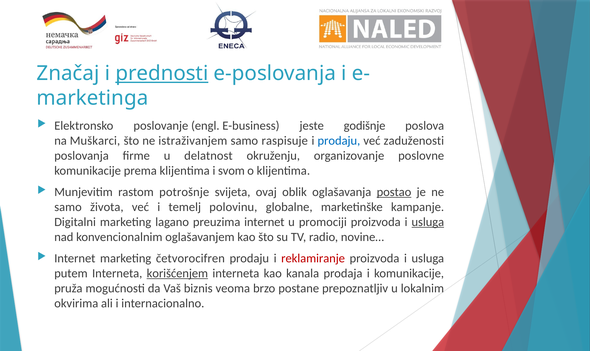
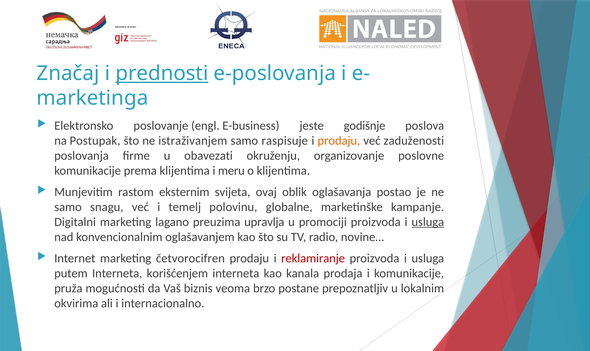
Muškarci: Muškarci -> Postupak (95, 140)
prodaju colour: blue -> orange (339, 140)
delatnost: delatnost -> obavezati (209, 155)
svom: svom -> meru (231, 170)
potrošnje: potrošnje -> eksternim (184, 192)
postao underline: present -> none (394, 192)
života: života -> snagu (107, 207)
preuzima internet: internet -> upravlja (264, 222)
korišćenjem underline: present -> none (177, 273)
